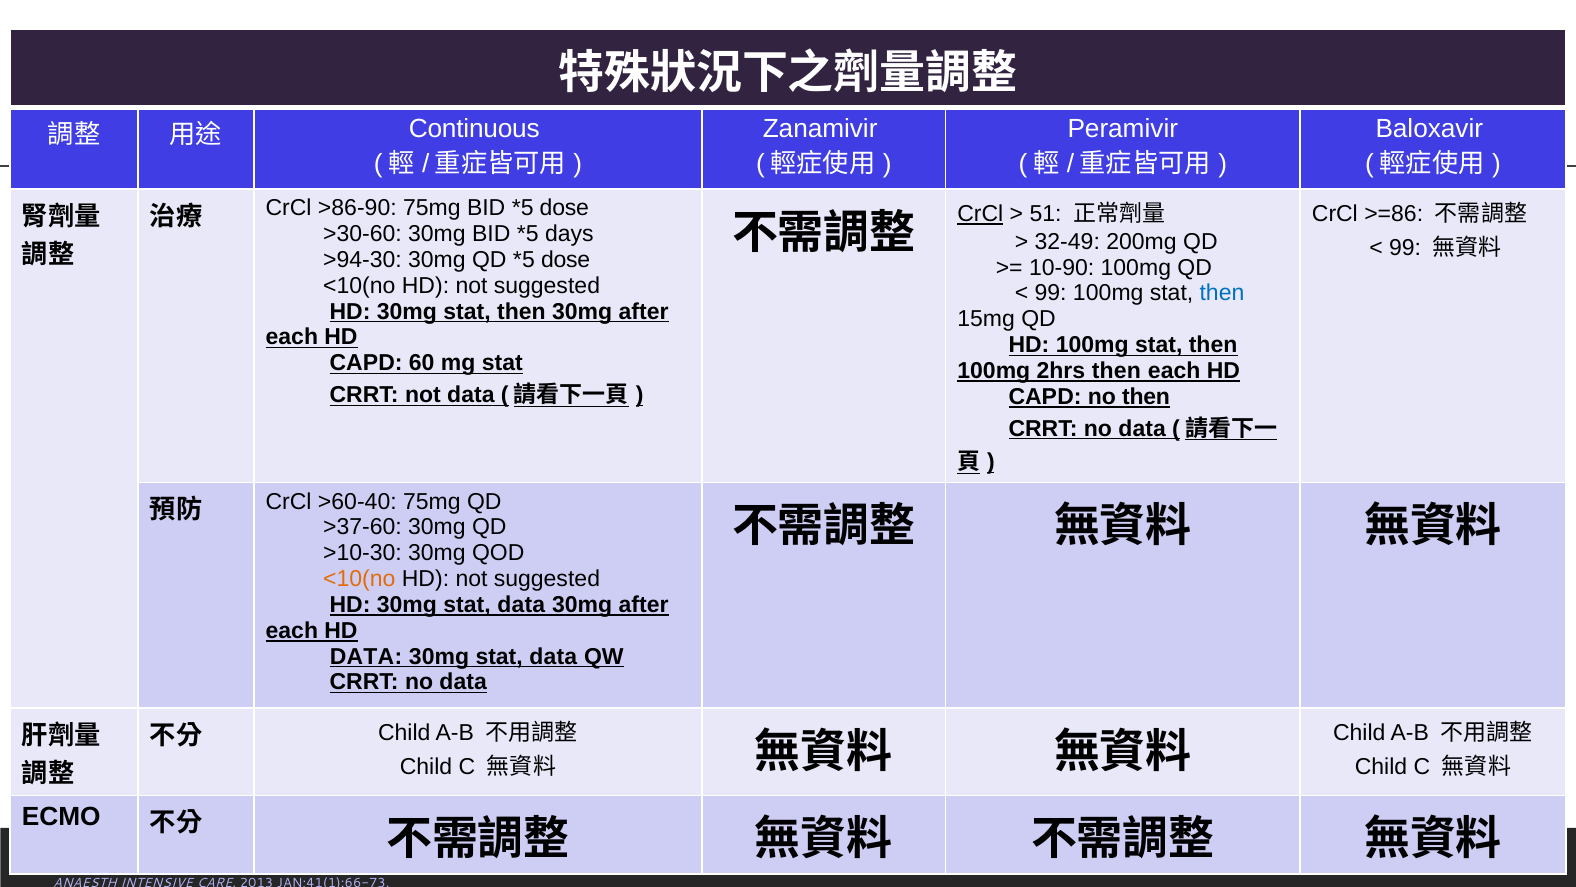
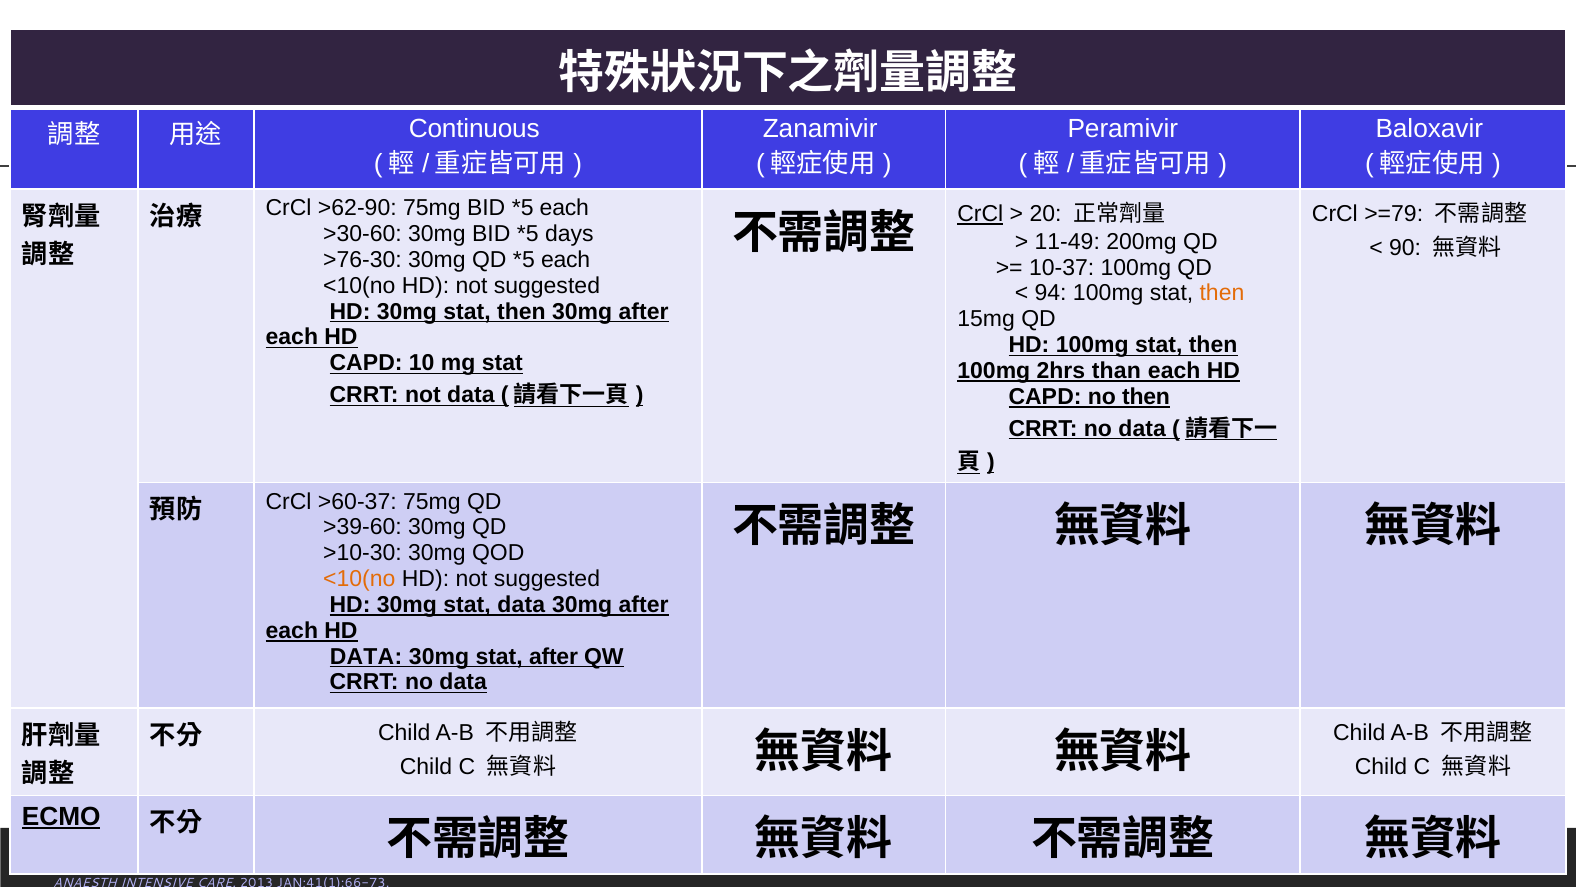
51: 51 -> 20 (1046, 214)
>=86: >=86 -> >=79 (1394, 214)
>86-90: >86-90 -> >62-90 (357, 208)
dose: dose -> each (564, 208)
32-49: 32-49 -> 11-49 (1067, 242)
99: 99 -> 90 (1405, 247)
>94-30: >94-30 -> >76-30 (362, 260)
dose: dose -> each (566, 260)
10-90: 10-90 -> 10-37 (1062, 267)
99: 99 -> 94 (1051, 293)
then colour: blue -> orange (1222, 293)
60: 60 -> 10 (422, 363)
2hrs then: then -> than (1116, 371)
>60-40: >60-40 -> >60-37 (357, 501)
>37-60: >37-60 -> >39-60 (362, 527)
data: data -> after (554, 656)
ECMO underline: none -> present (61, 816)
